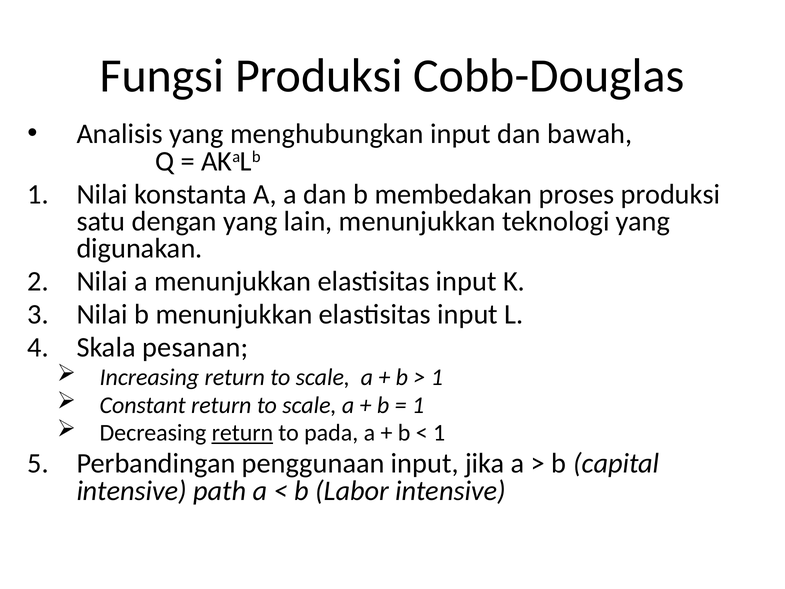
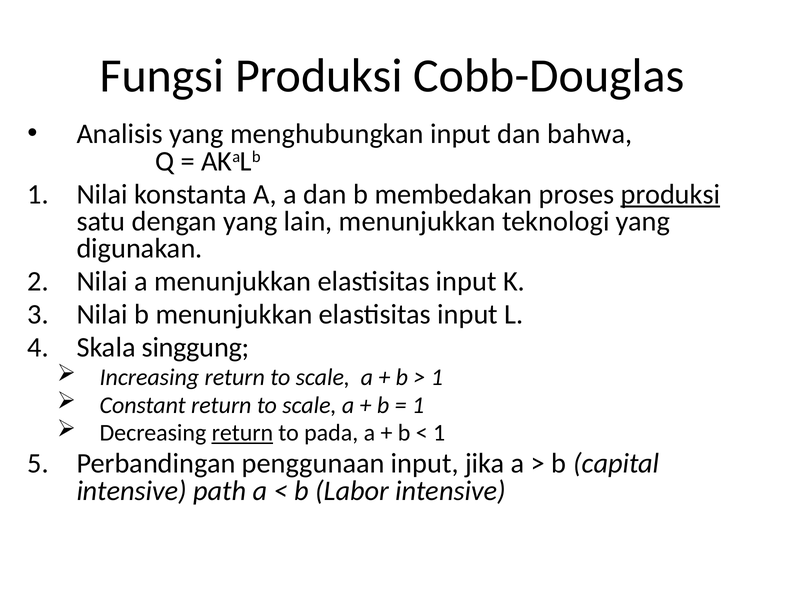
bawah: bawah -> bahwa (590, 134)
produksi underline: none -> present (670, 194)
pesanan: pesanan -> singgung (196, 347)
